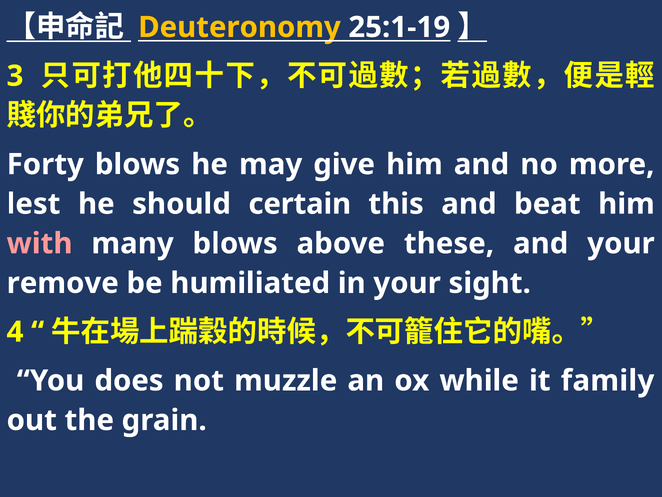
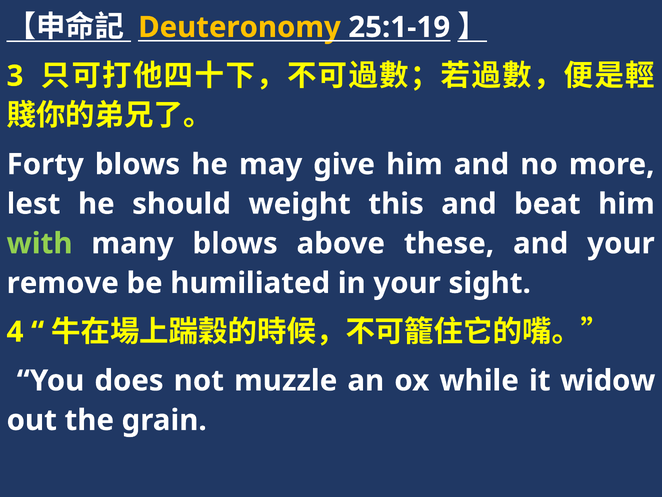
certain: certain -> weight (300, 204)
with colour: pink -> light green (40, 243)
family: family -> widow (608, 380)
